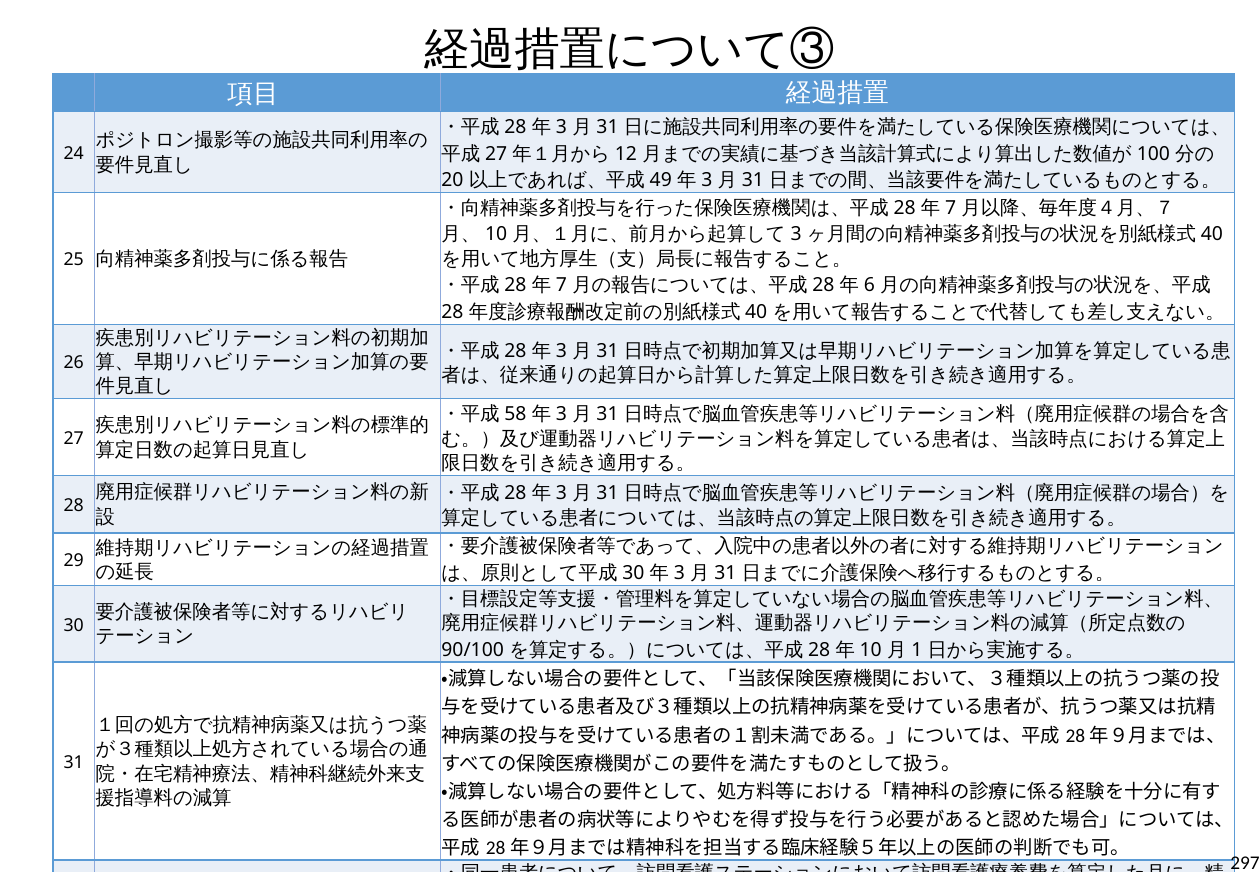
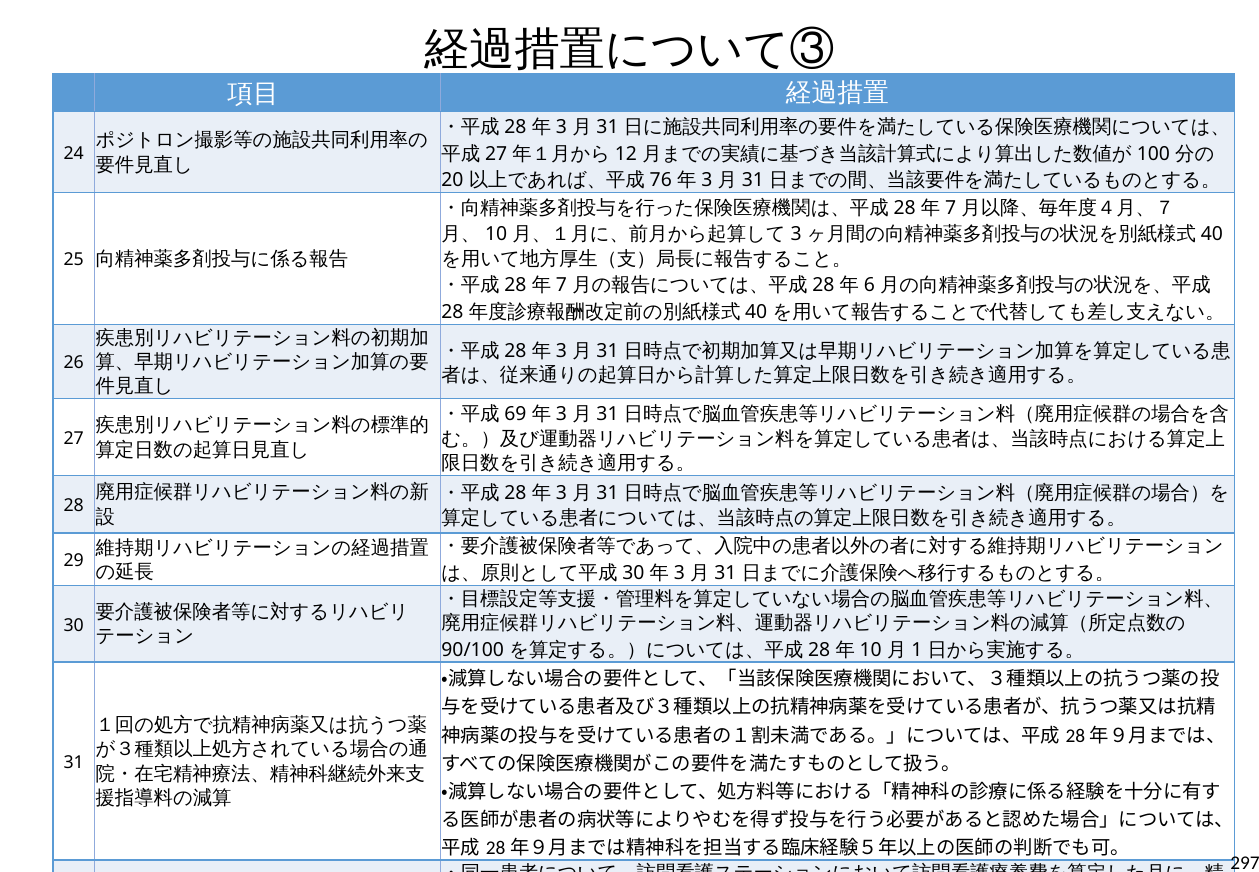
49: 49 -> 76 (661, 180)
58: 58 -> 69 (515, 414)
